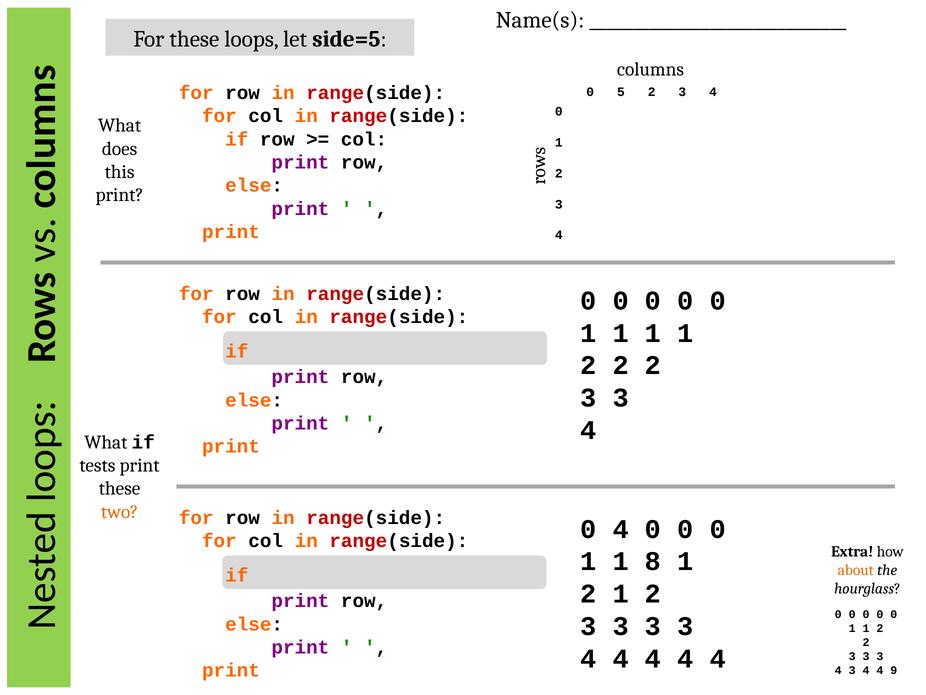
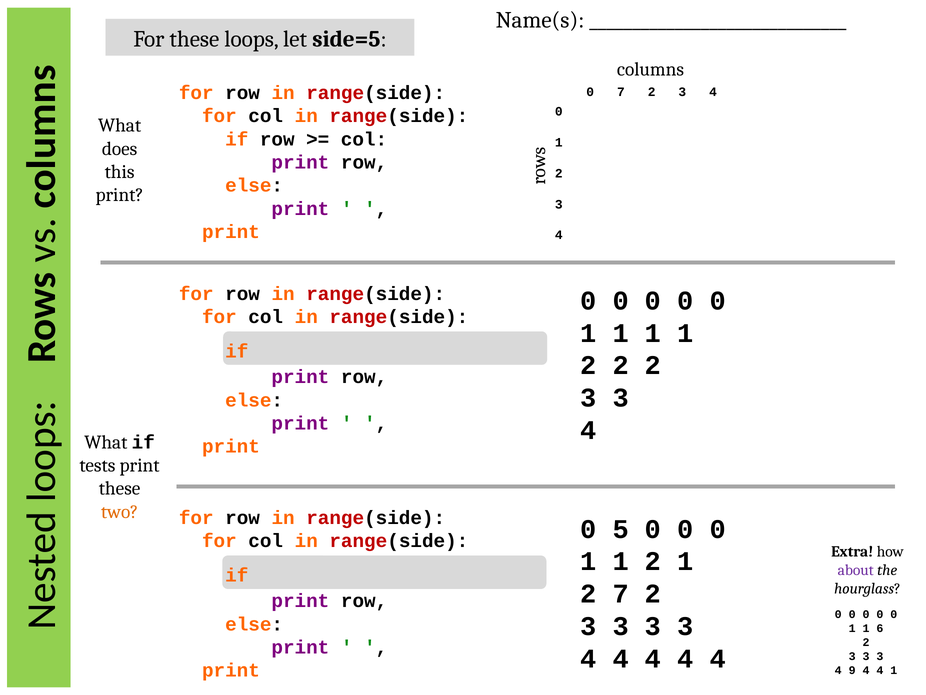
0 5: 5 -> 7 (621, 92)
0 4: 4 -> 5 (621, 529)
8: 8 -> 2 (653, 561)
about colour: orange -> purple (856, 570)
2 1: 1 -> 7 (621, 594)
2: 2 -> 6 (880, 628)
4 3: 3 -> 9 (852, 670)
4 9: 9 -> 1 (894, 670)
